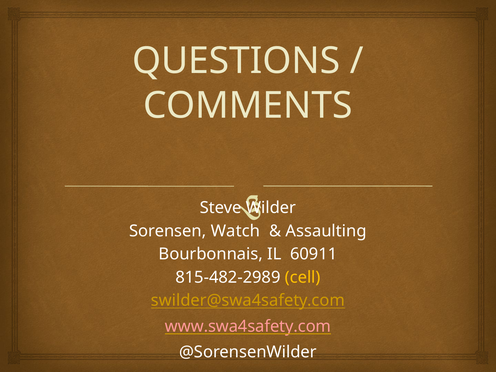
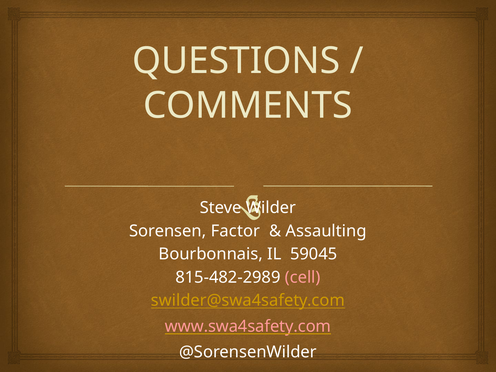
Watch: Watch -> Factor (235, 231)
60911: 60911 -> 59045 (314, 254)
cell colour: yellow -> pink (303, 277)
